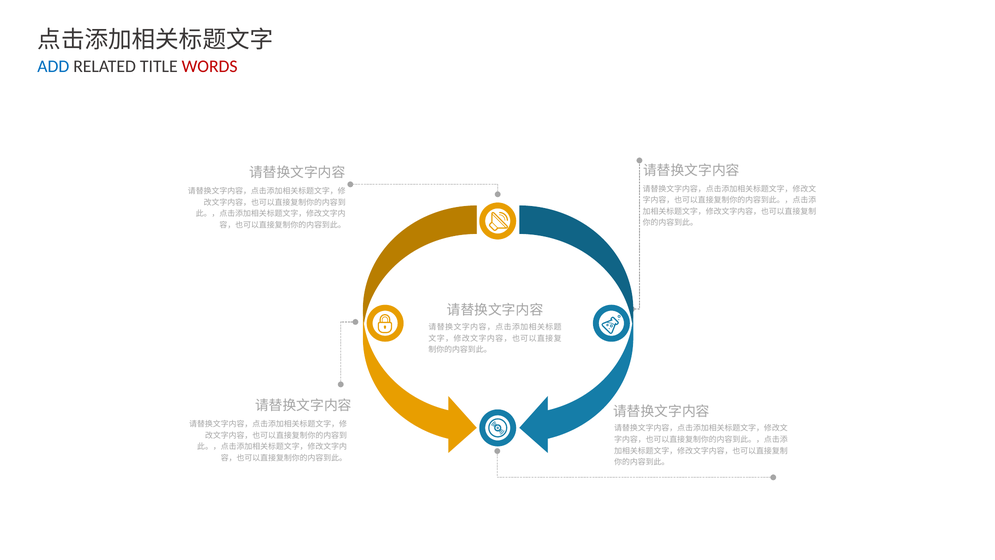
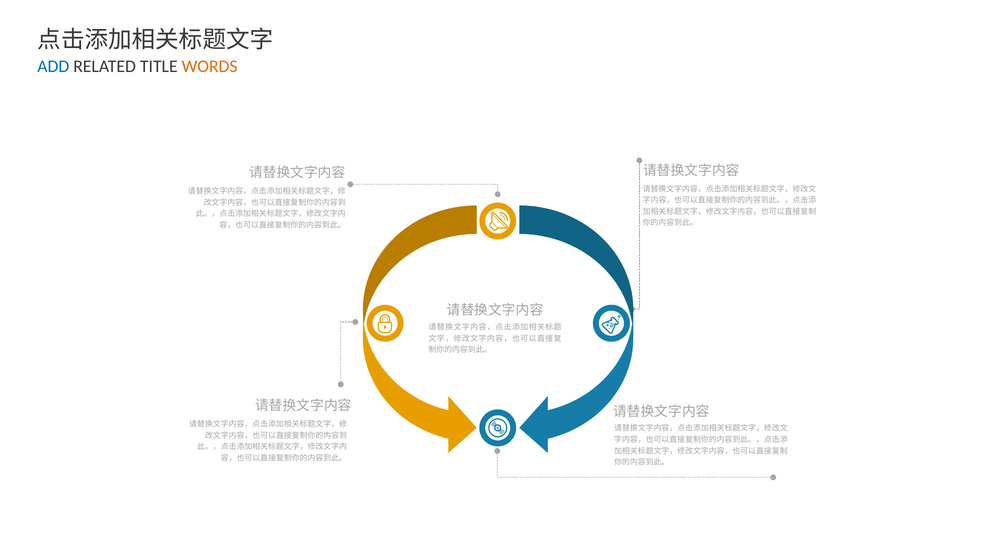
WORDS colour: red -> orange (210, 66)
